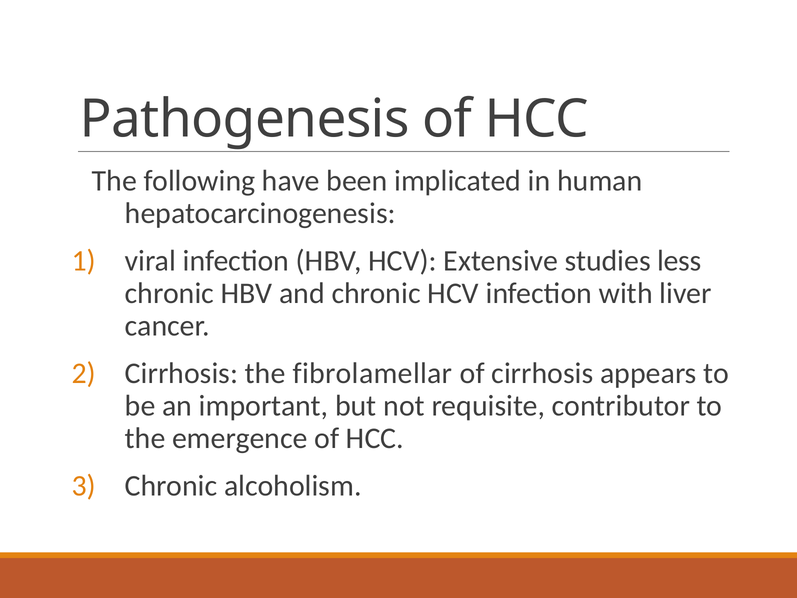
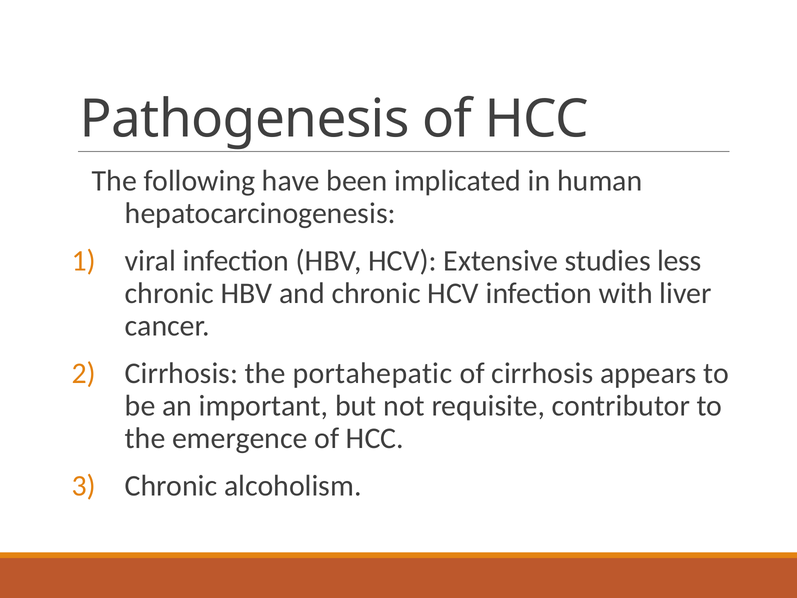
fibrolamellar: fibrolamellar -> portahepatic (372, 373)
